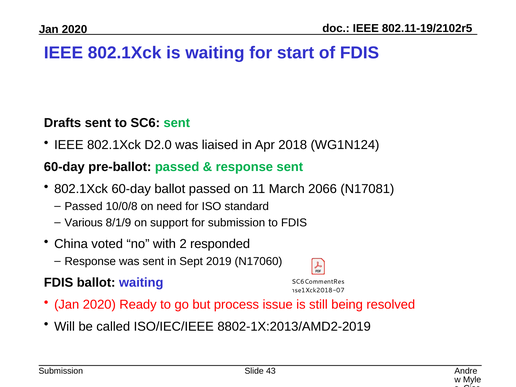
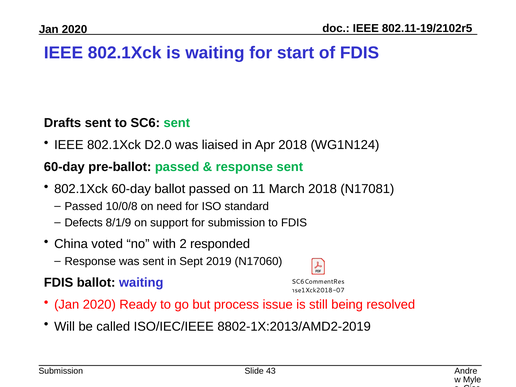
March 2066: 2066 -> 2018 (323, 189)
Various: Various -> Defects (84, 223)
